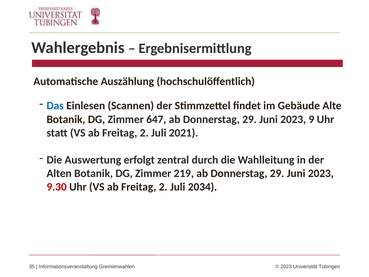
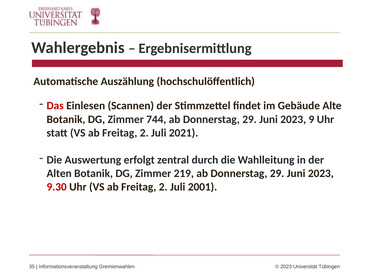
Das colour: blue -> red (55, 106)
647: 647 -> 744 (156, 119)
2034: 2034 -> 2001 (203, 187)
